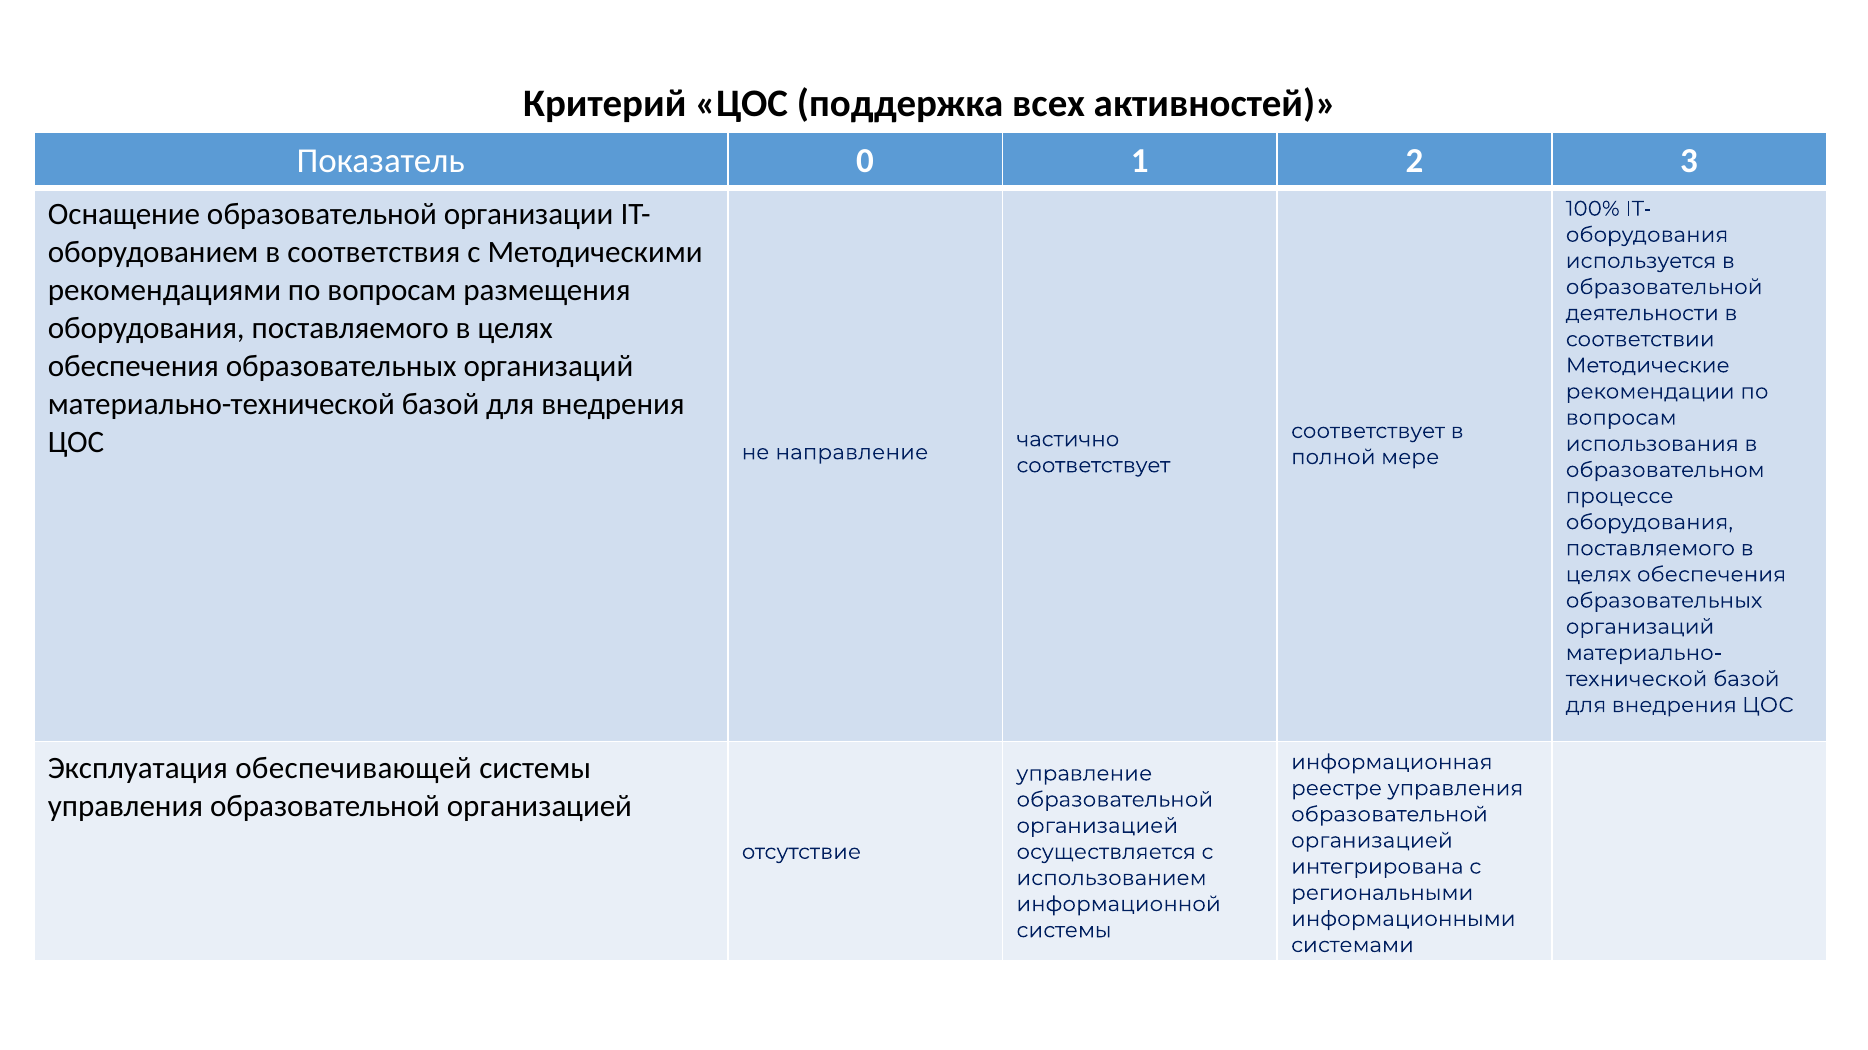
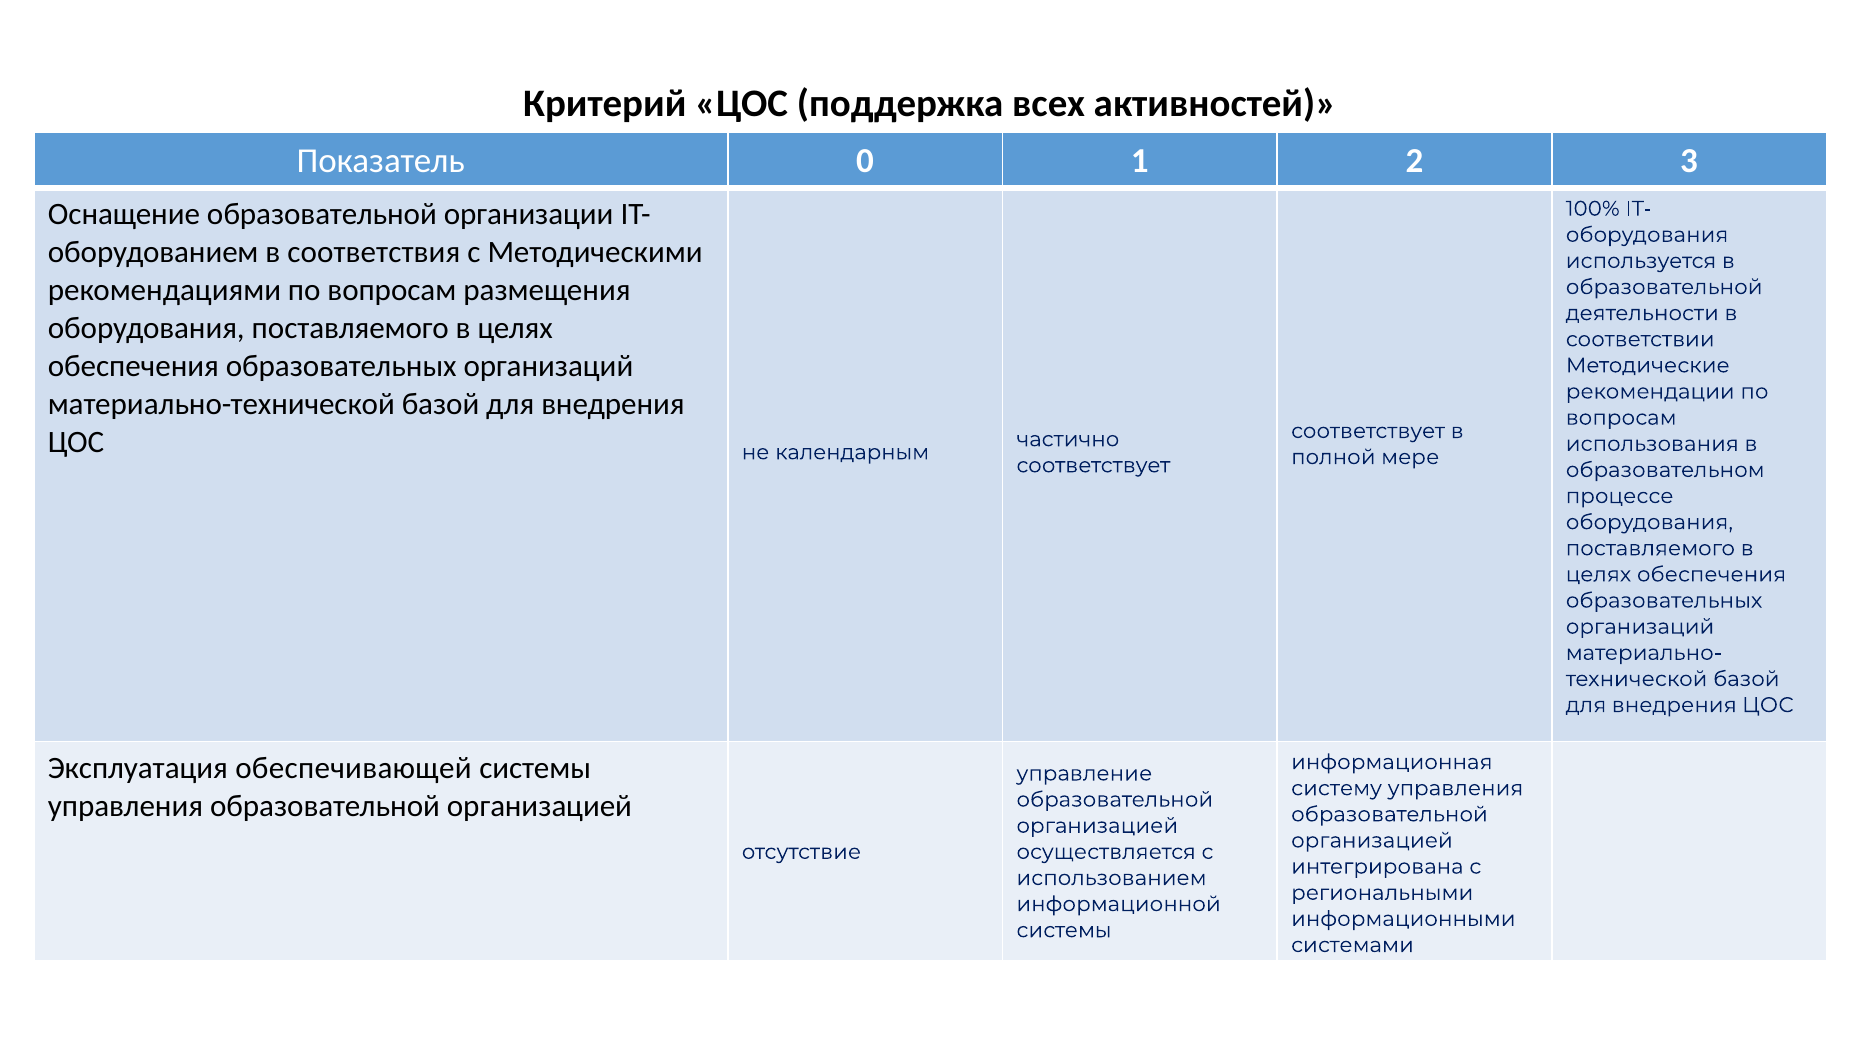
направление: направление -> календарным (852, 453)
реестре: реестре -> систему (1337, 789)
